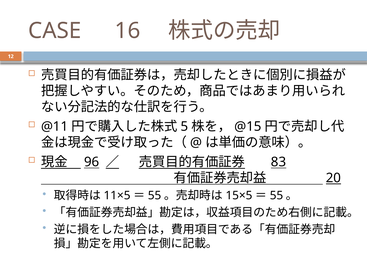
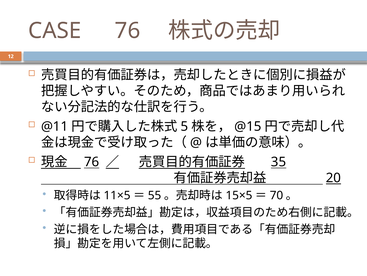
CASE 16: 16 -> 76 (128, 31)
96: 96 -> 76 (92, 162)
83: 83 -> 35 (279, 162)
55: 55 -> 70 (276, 195)
